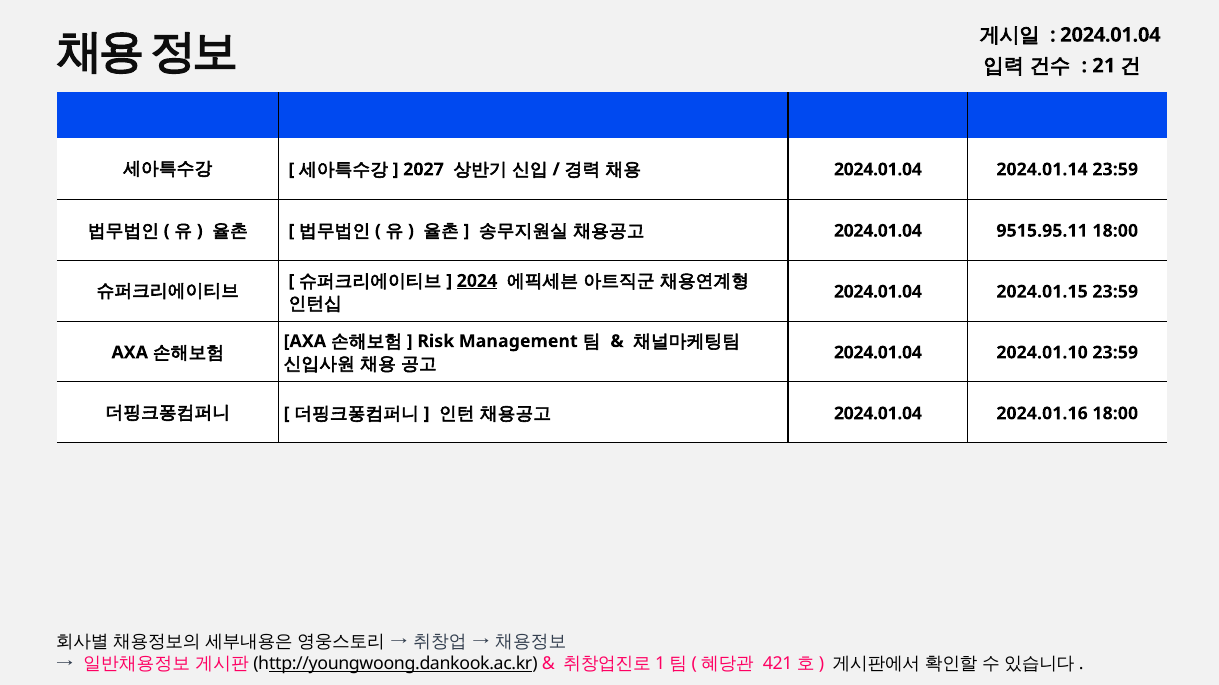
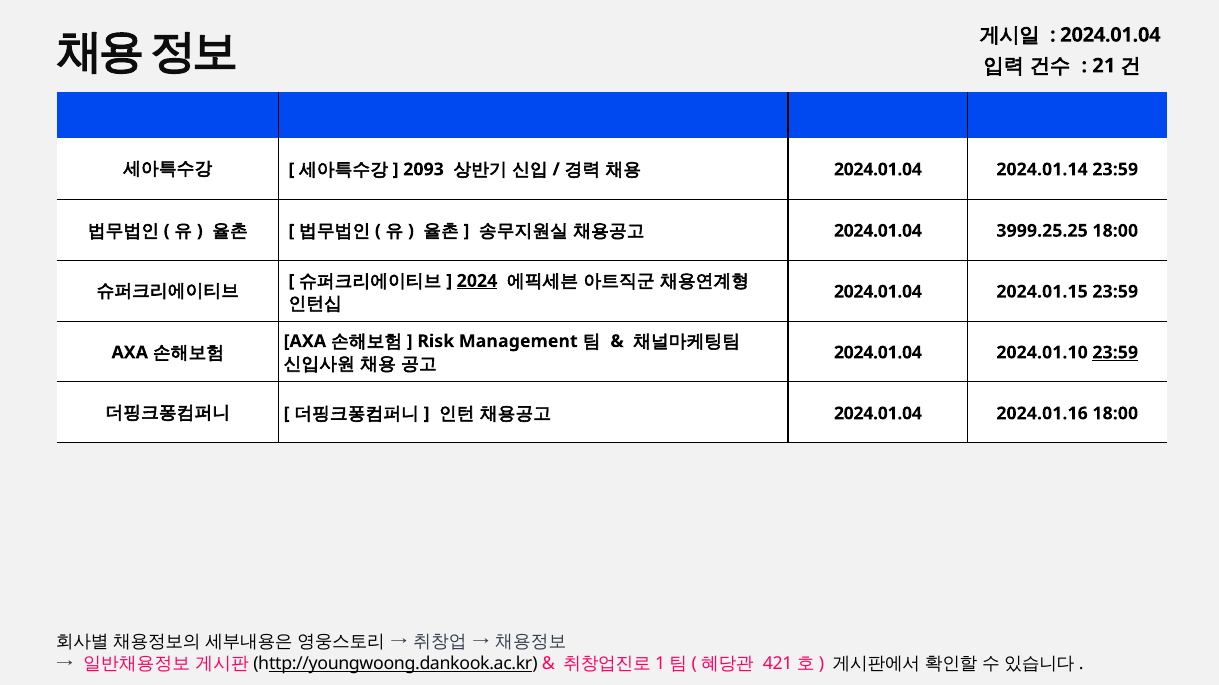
2027: 2027 -> 2093 (424, 170)
9515.95.11: 9515.95.11 -> 3999.25.25 (1042, 231)
23:59 underline: none -> present (1115, 353)
